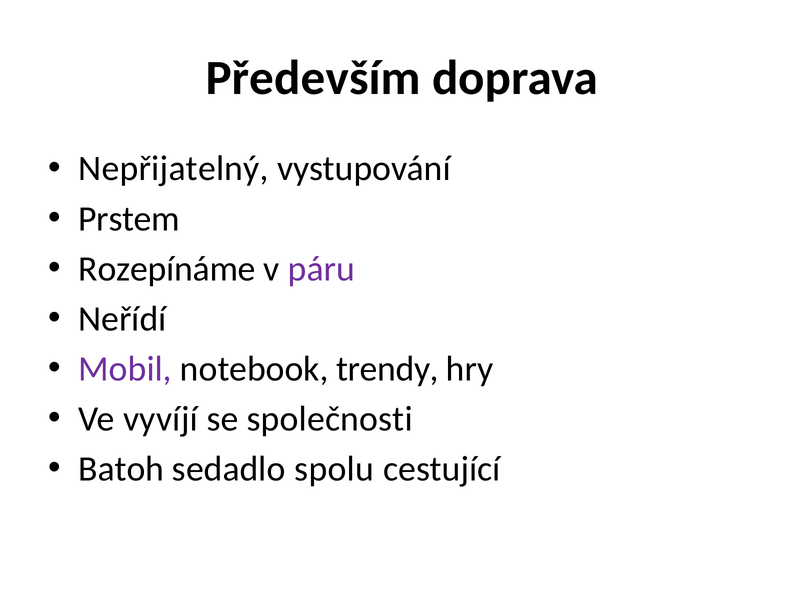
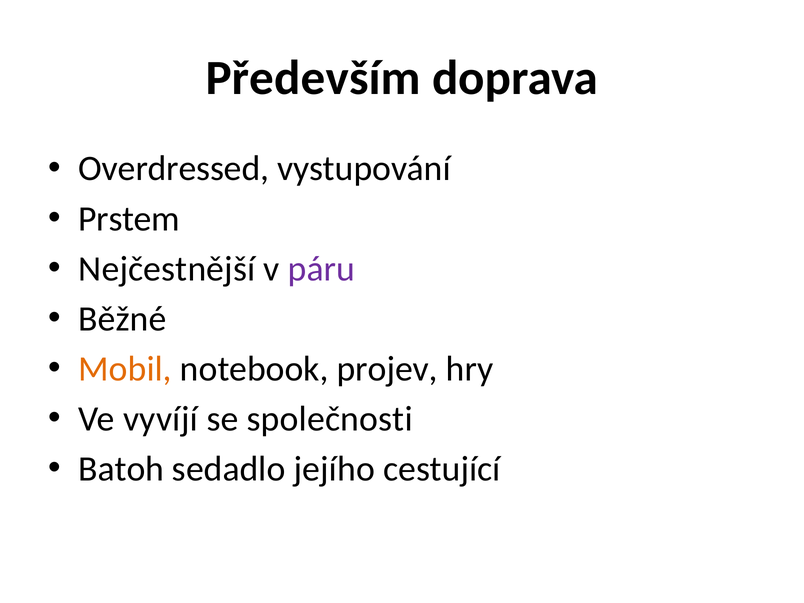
Nepřijatelný: Nepřijatelný -> Overdressed (174, 169)
Rozepínáme: Rozepínáme -> Nejčestnější (167, 269)
Neřídí: Neřídí -> Běžné (122, 319)
Mobil colour: purple -> orange (125, 369)
trendy: trendy -> projev (387, 369)
spolu: spolu -> jejího (334, 469)
